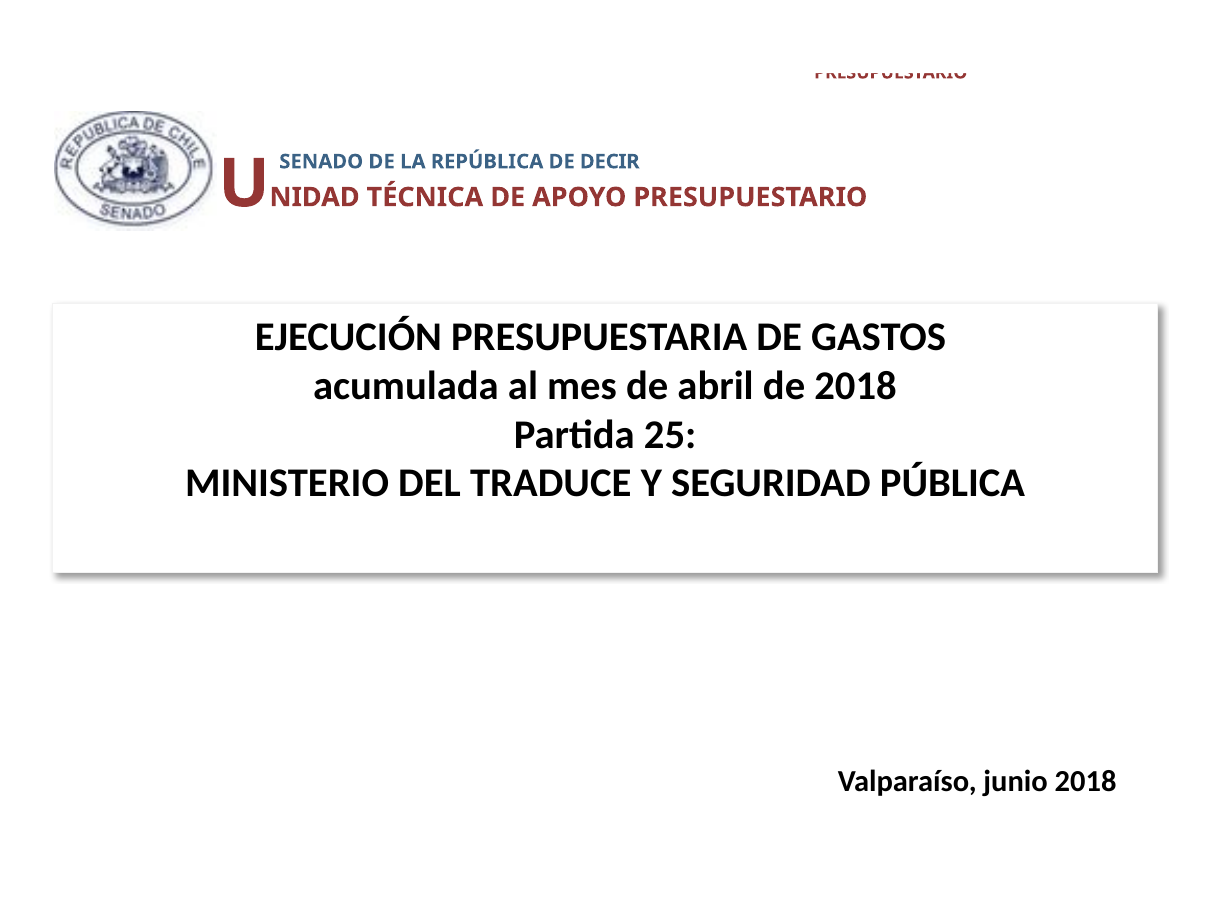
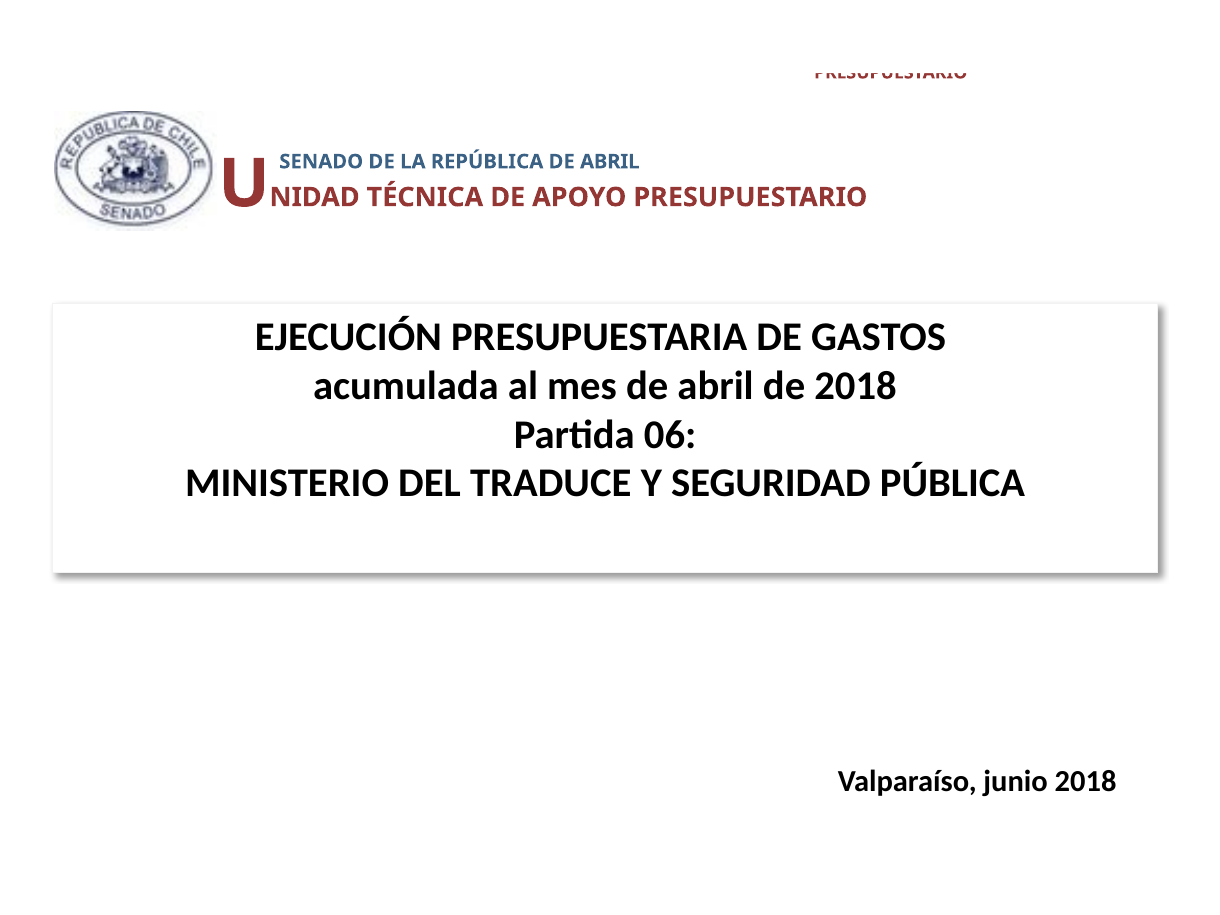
REPÚBLICA DE DECIR: DECIR -> ABRIL (610, 162)
25: 25 -> 06 (670, 435)
